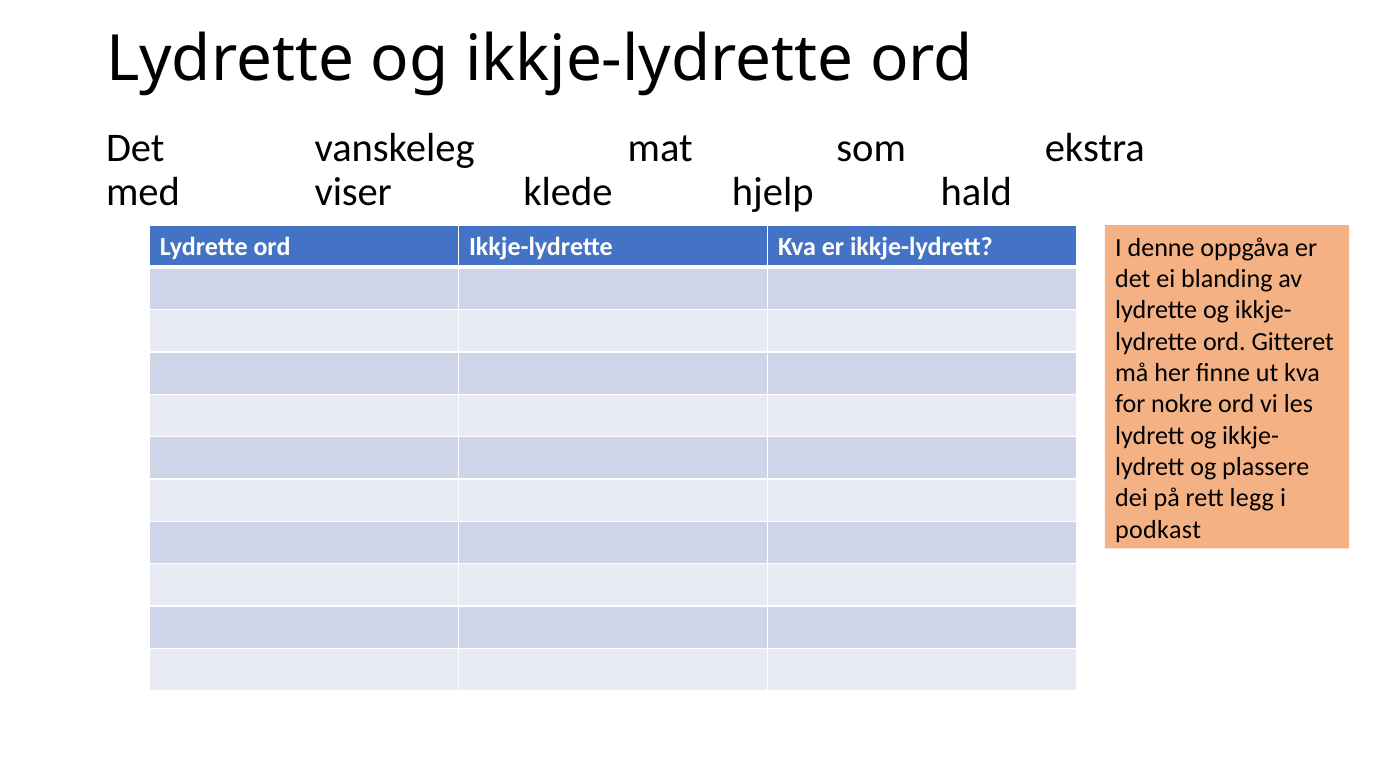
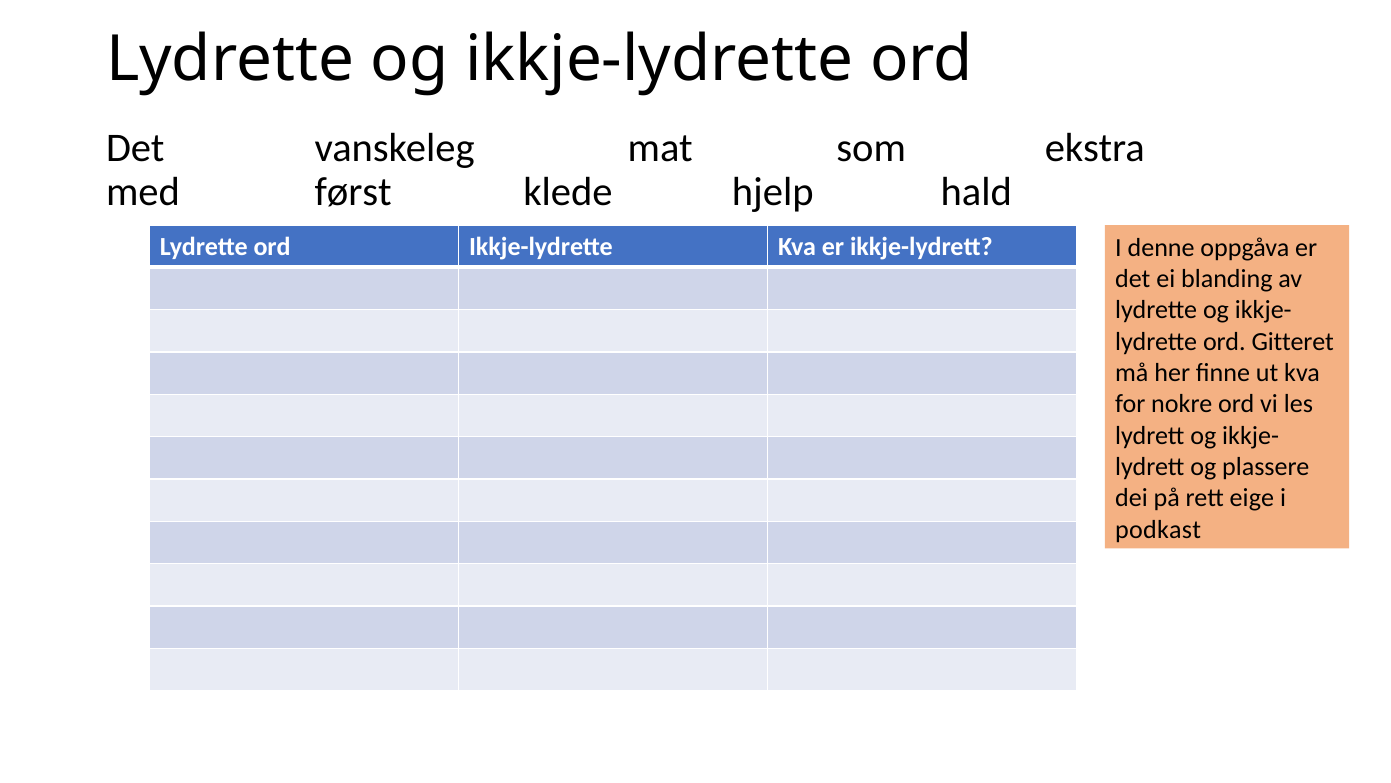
viser: viser -> først (353, 192)
legg: legg -> eige (1252, 498)
